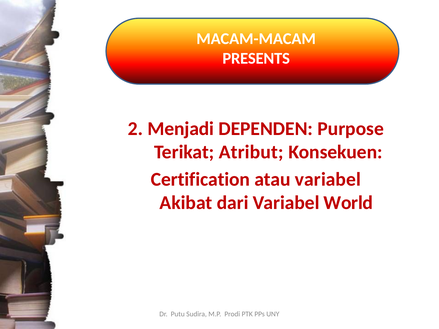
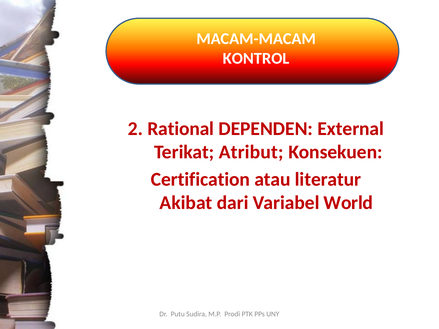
PRESENTS: PRESENTS -> KONTROL (256, 59)
Menjadi: Menjadi -> Rational (181, 129)
Purpose: Purpose -> External (351, 129)
atau variabel: variabel -> literatur (328, 179)
